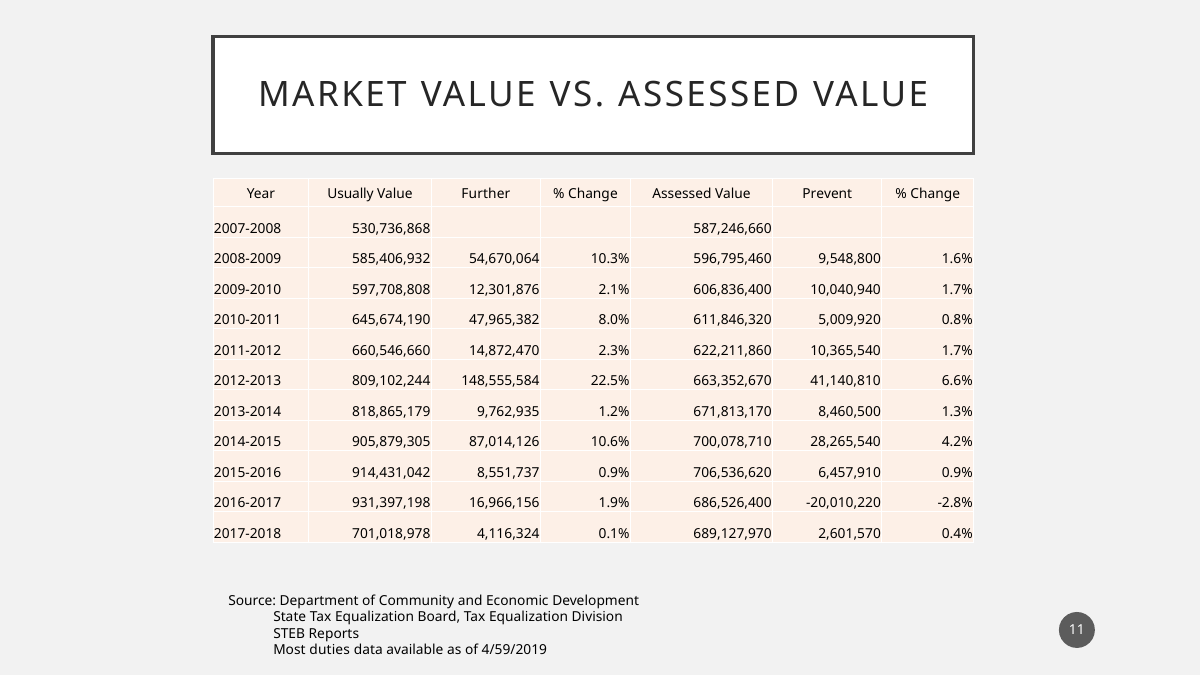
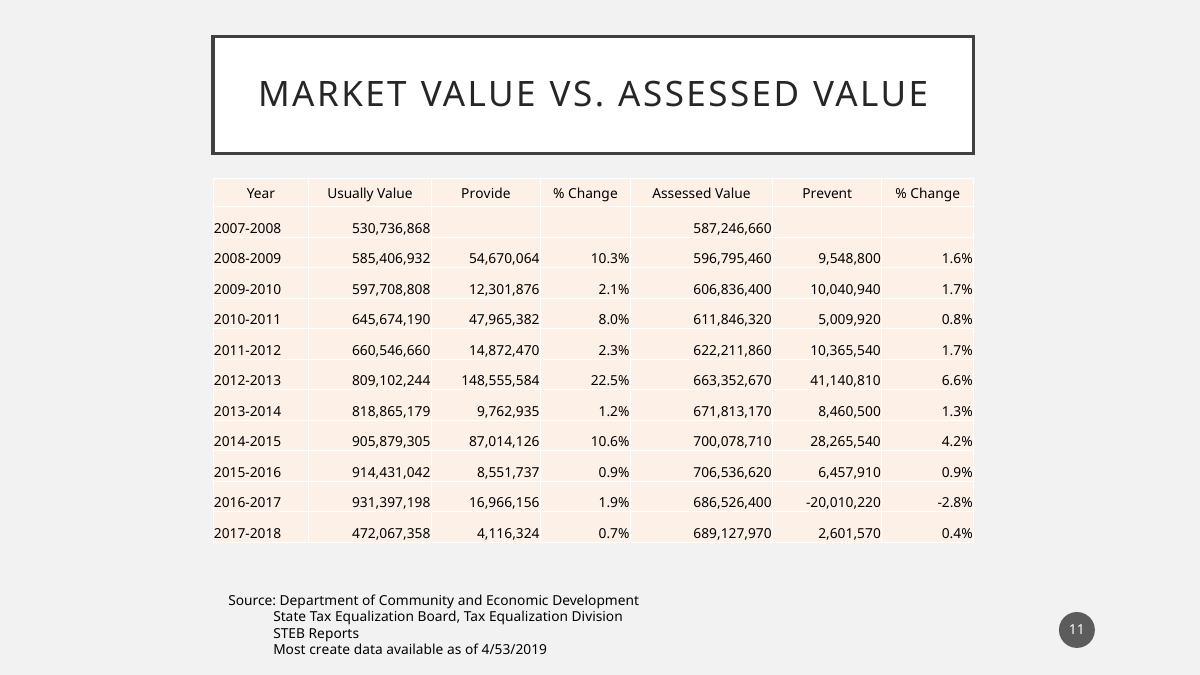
Further: Further -> Provide (486, 194)
701,018,978: 701,018,978 -> 472,067,358 (391, 534)
0.1%: 0.1% -> 0.7% (614, 534)
duties: duties -> create (330, 650)
4/59/2019: 4/59/2019 -> 4/53/2019 (514, 650)
